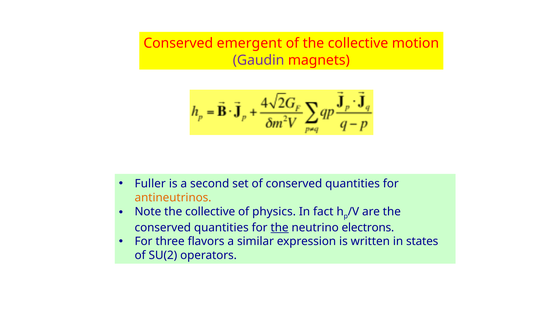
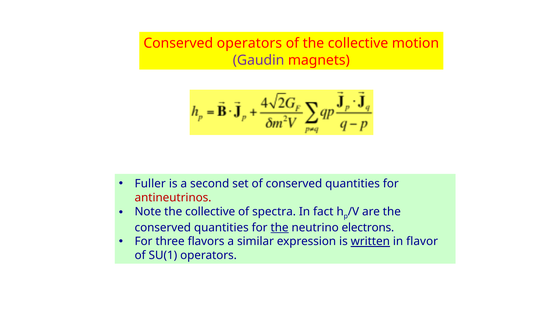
Conserved emergent: emergent -> operators (249, 43)
antineutrinos colour: orange -> red (173, 198)
physics: physics -> spectra (274, 212)
written underline: none -> present (370, 241)
states: states -> flavor (422, 241)
SU(2: SU(2 -> SU(1 (163, 255)
